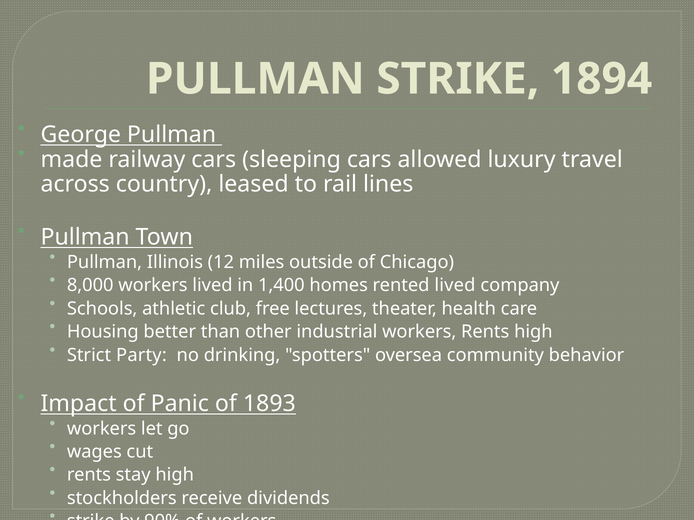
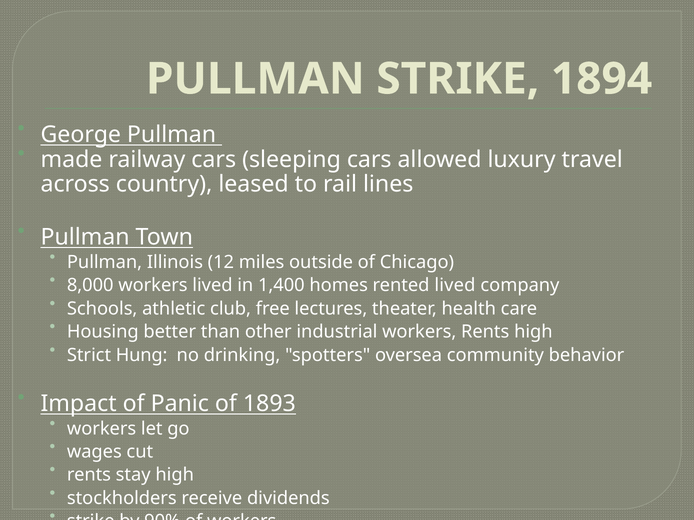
Party: Party -> Hung (142, 355)
